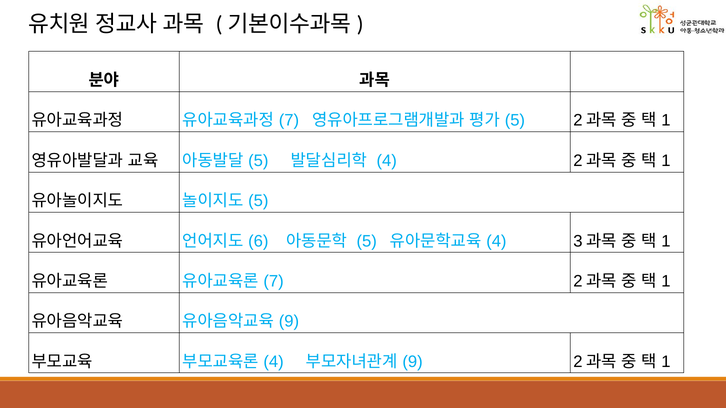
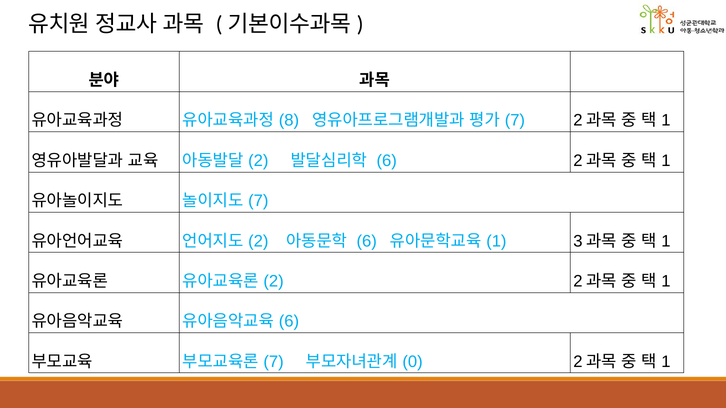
7: 7 -> 8 (289, 121)
5: 5 -> 7 (515, 121)
5: 5 -> 2 (258, 161)
4: 4 -> 6 (387, 161)
5: 5 -> 7 (258, 201)
6: 6 -> 2 (258, 241)
5: 5 -> 6 (367, 241)
4: 4 -> 1 (496, 241)
7: 7 -> 2 (274, 281)
9: 9 -> 6 (289, 322)
4: 4 -> 7 (274, 362)
9: 9 -> 0 (413, 362)
